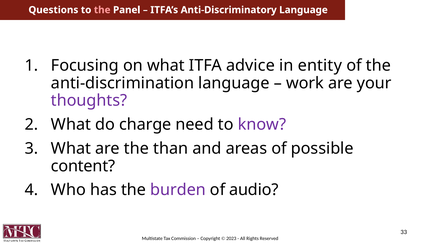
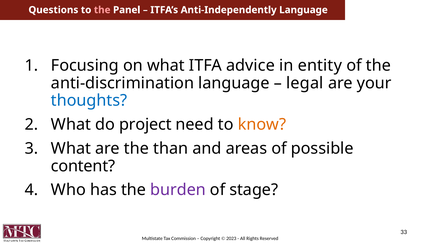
Anti-Discriminatory: Anti-Discriminatory -> Anti-Independently (229, 10)
work: work -> legal (305, 83)
thoughts colour: purple -> blue (89, 101)
charge: charge -> project (145, 125)
know colour: purple -> orange (262, 125)
audio: audio -> stage (254, 190)
